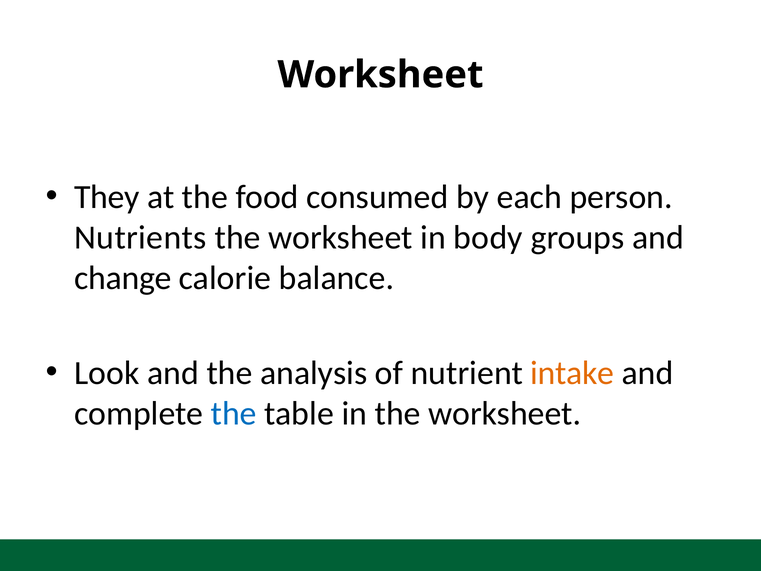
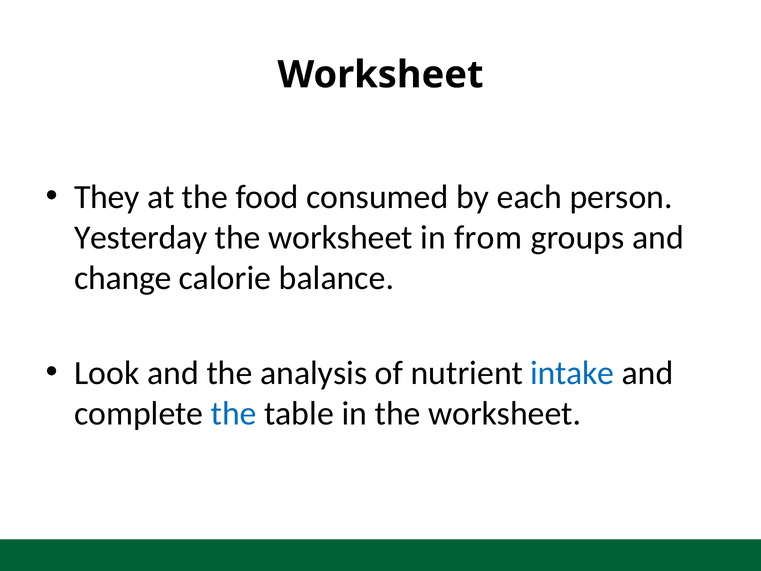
Nutrients: Nutrients -> Yesterday (141, 237)
body: body -> from (488, 237)
intake colour: orange -> blue (572, 373)
